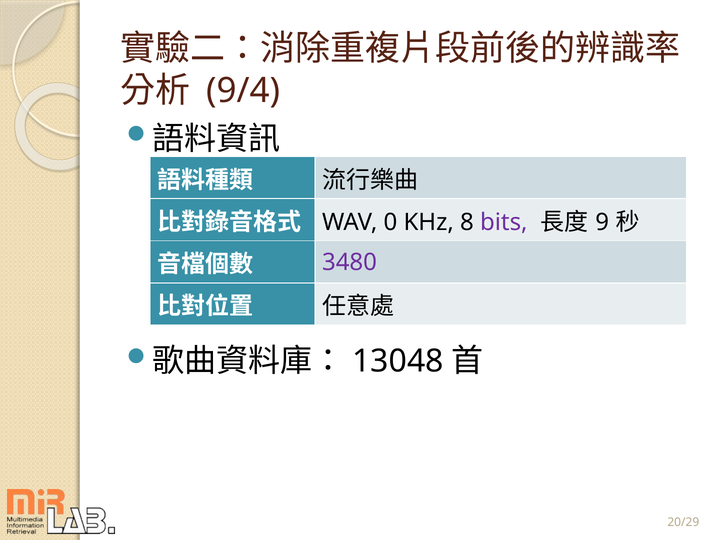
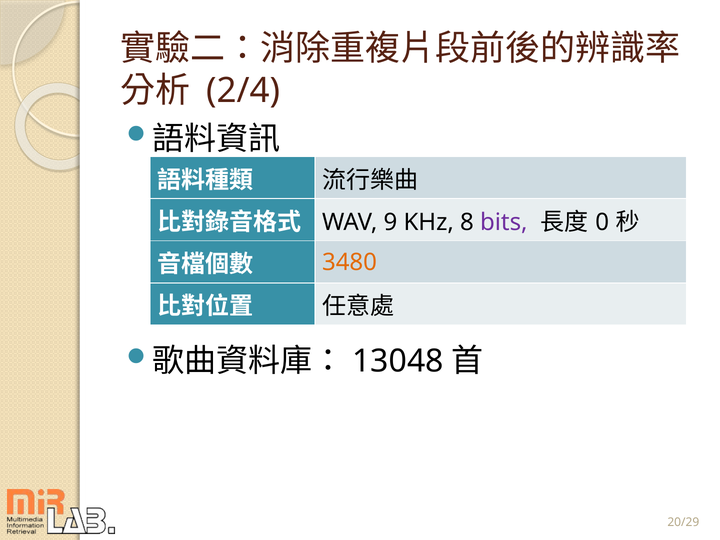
9/4: 9/4 -> 2/4 (243, 91)
0: 0 -> 9 (390, 222)
9: 9 -> 0 (602, 222)
3480 colour: purple -> orange (349, 262)
